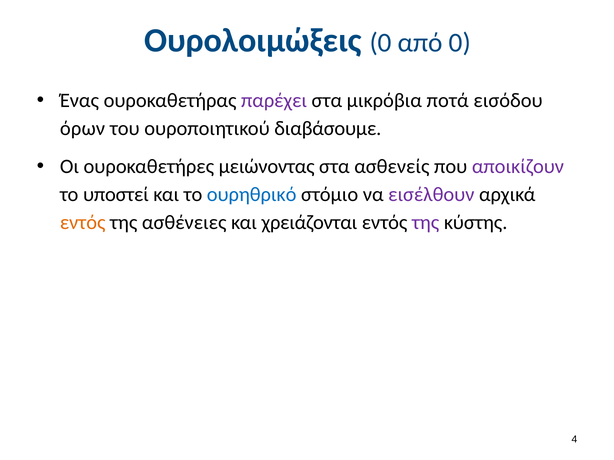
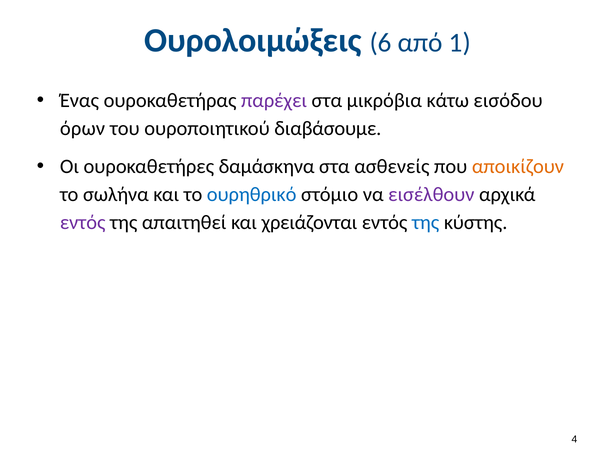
Ουρολοιμώξεις 0: 0 -> 6 (381, 43)
από 0: 0 -> 1 (460, 43)
ποτά: ποτά -> κάτω (448, 101)
μειώνοντας: μειώνοντας -> δαμάσκηνα (267, 167)
αποικίζουν colour: purple -> orange (518, 167)
υποστεί: υποστεί -> σωλήνα (116, 195)
εντός colour: orange -> purple (83, 223)
ασθένειες: ασθένειες -> απαιτηθεί (184, 223)
της colour: purple -> blue (426, 223)
